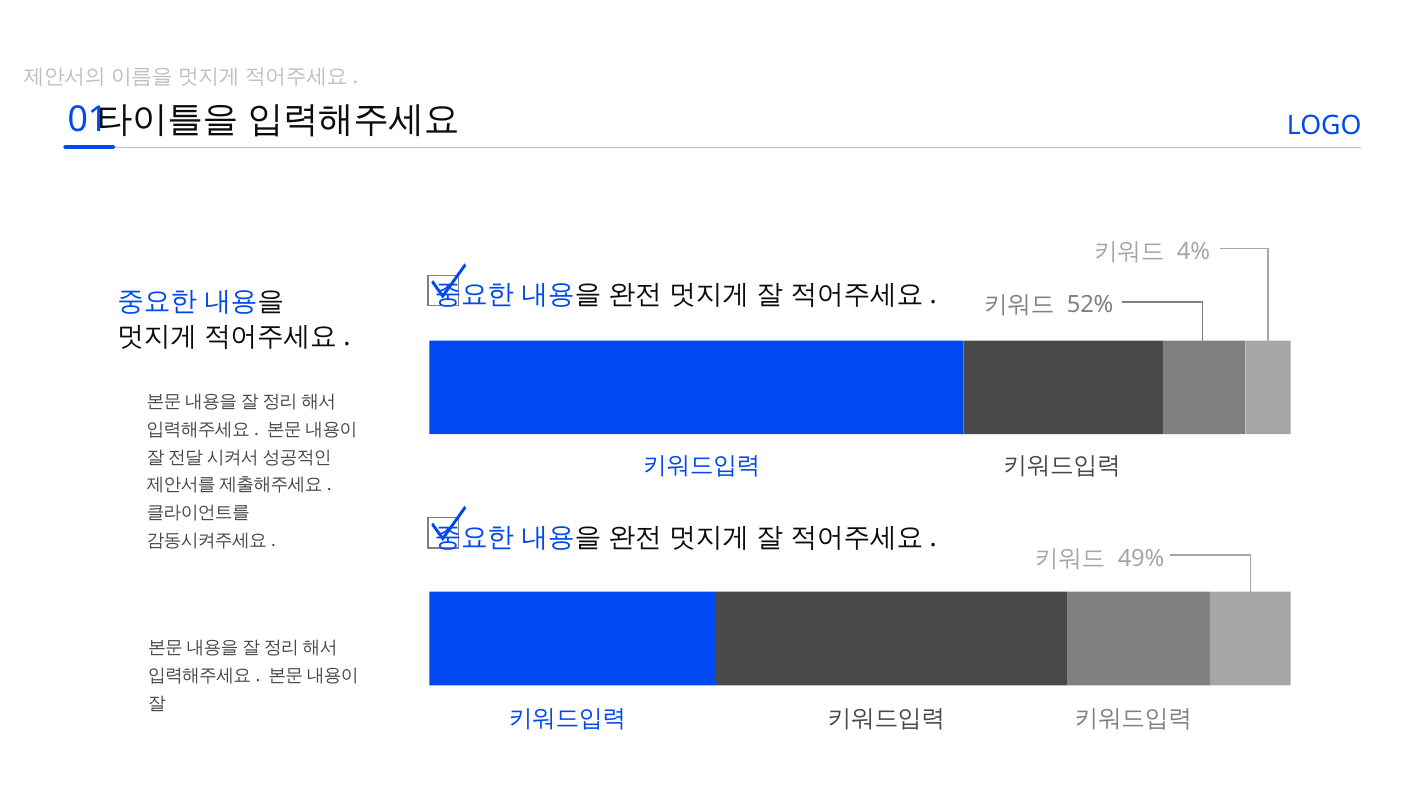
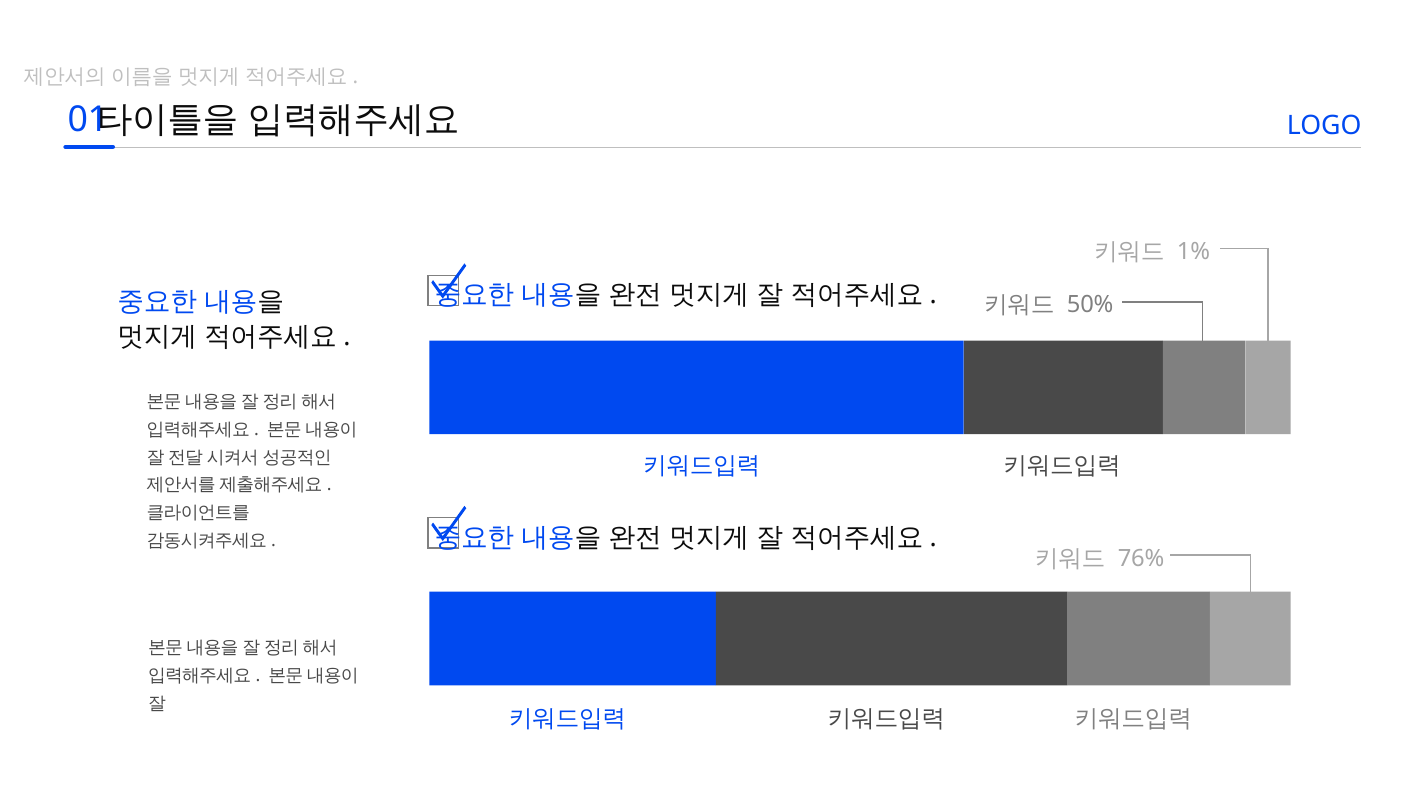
4%: 4% -> 1% (1194, 252)
52%: 52% -> 50% (1090, 304)
49%: 49% -> 76% (1141, 559)
